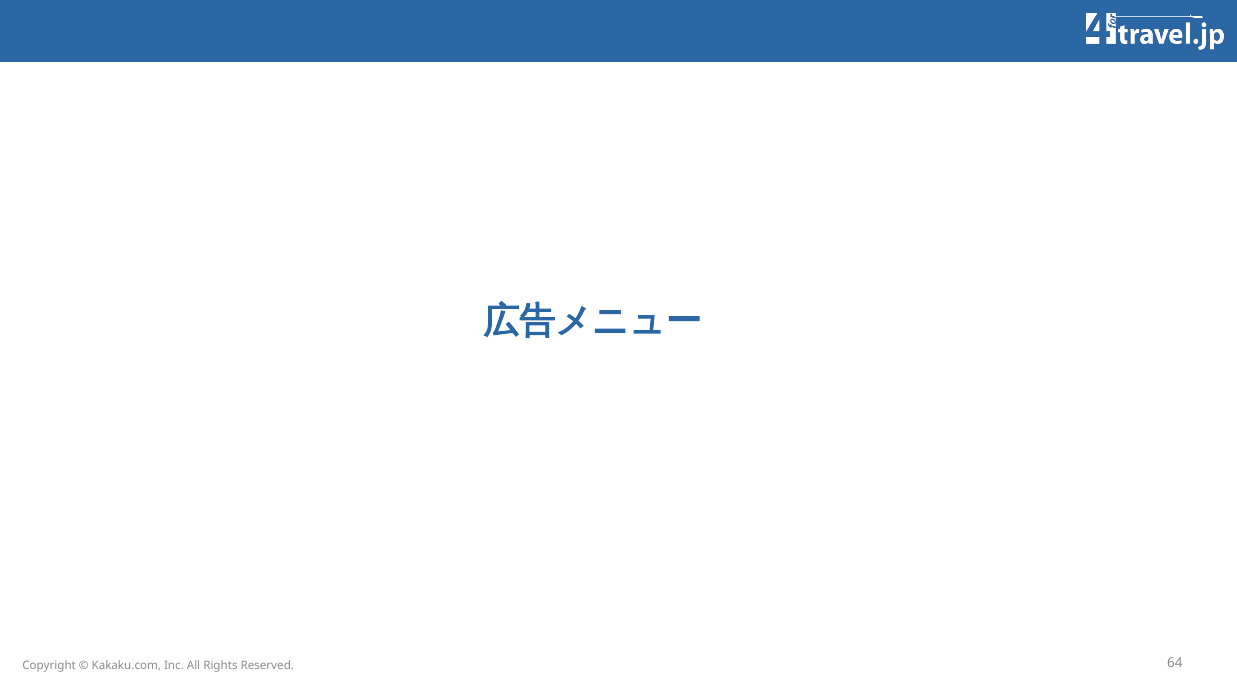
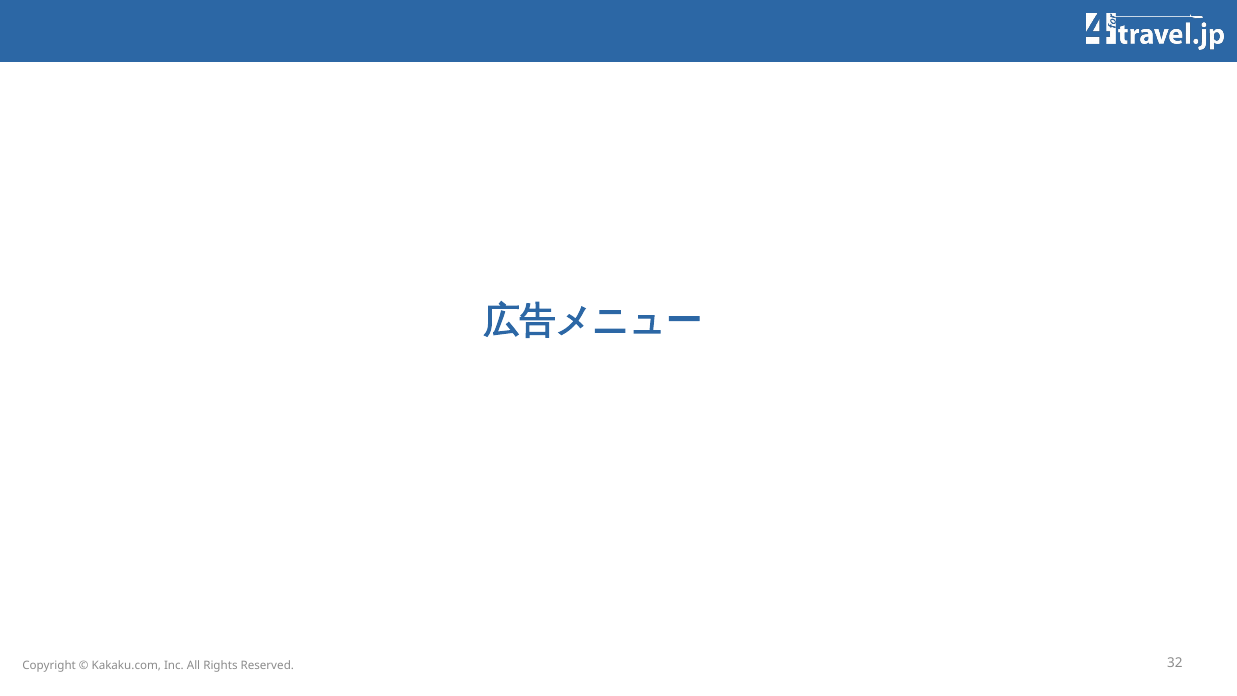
64: 64 -> 32 (1175, 663)
